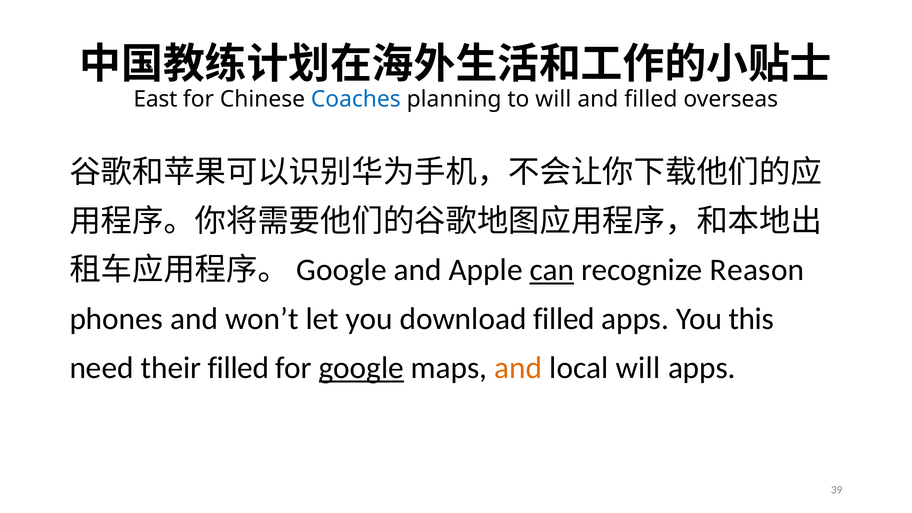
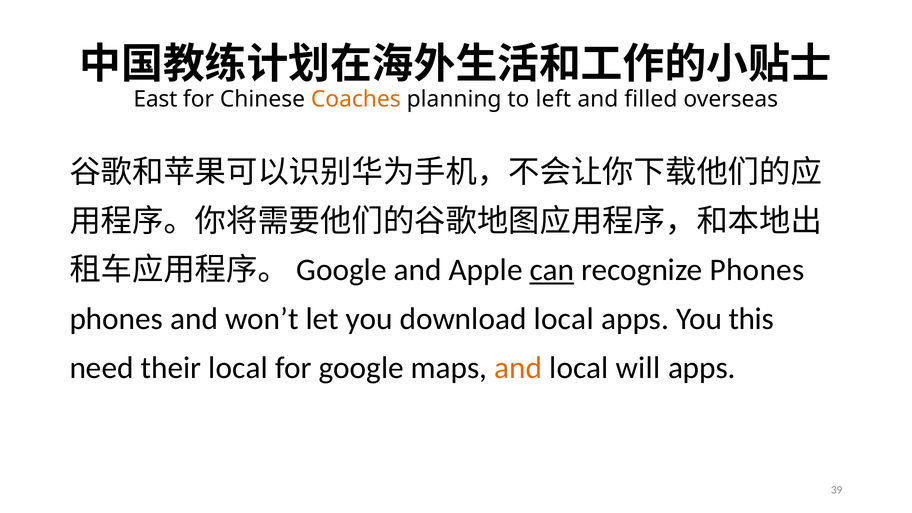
Coaches colour: blue -> orange (356, 99)
to will: will -> left (553, 99)
recognize Reason: Reason -> Phones (757, 270)
download filled: filled -> local (564, 319)
their filled: filled -> local (238, 368)
google underline: present -> none (361, 368)
